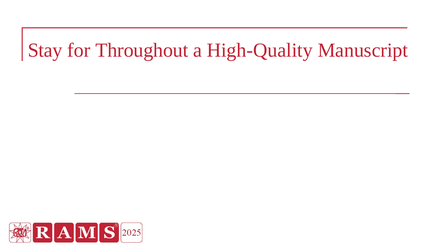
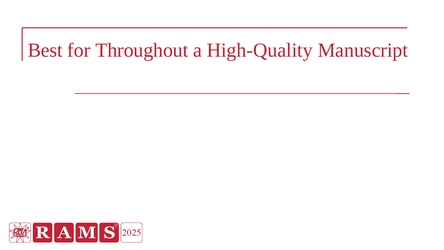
Stay: Stay -> Best (45, 50)
